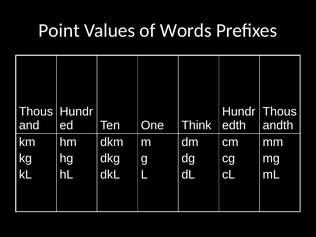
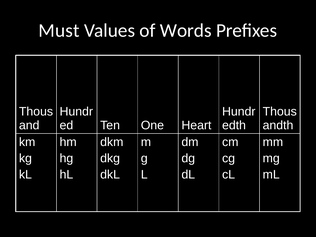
Point: Point -> Must (59, 31)
Think: Think -> Heart (196, 125)
